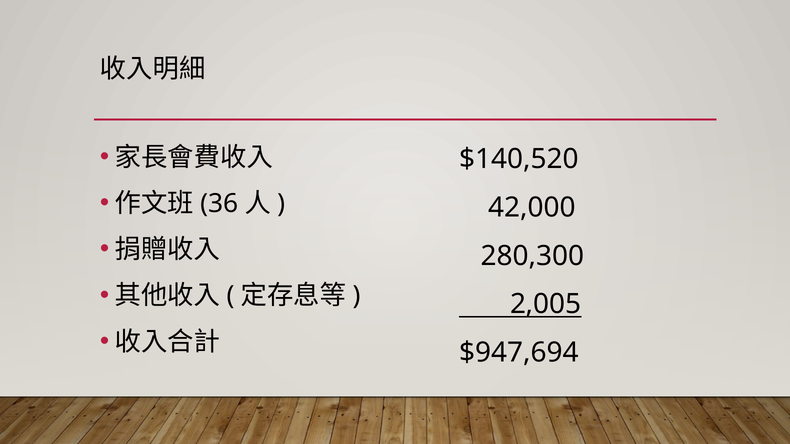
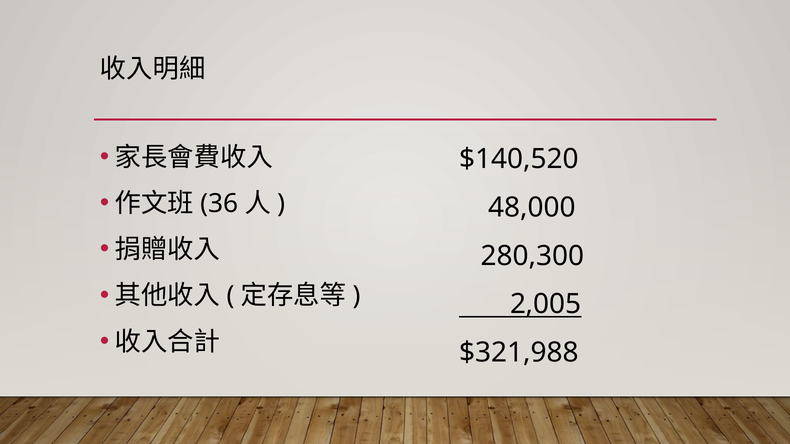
42,000: 42,000 -> 48,000 (532, 207)
$947,694: $947,694 -> $321,988 (519, 353)
